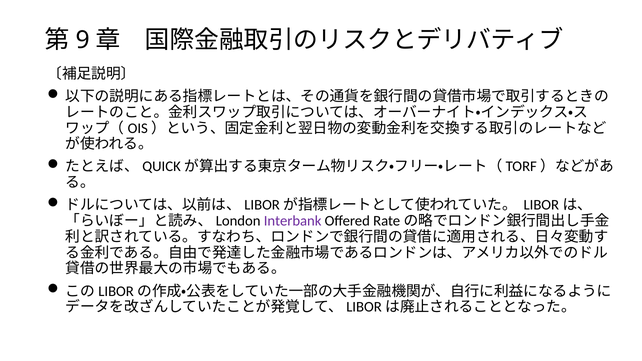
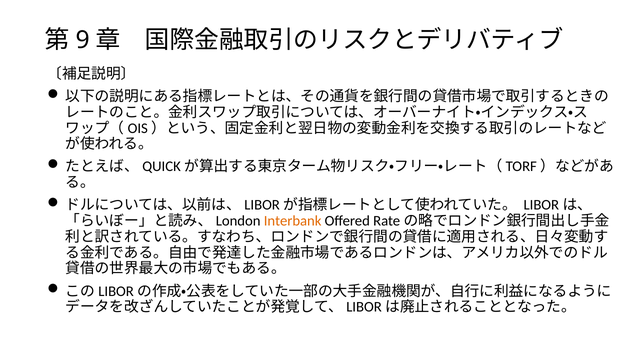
Interbank colour: purple -> orange (293, 221)
